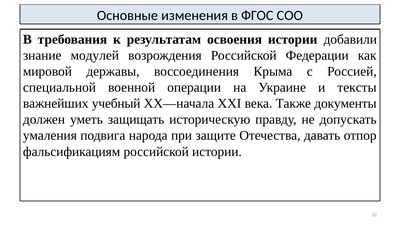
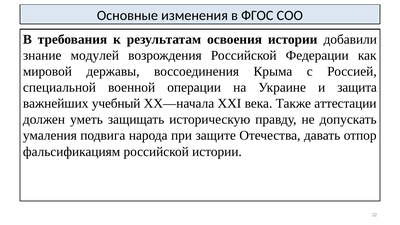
тексты: тексты -> защита (357, 88)
документы: документы -> аттестации (345, 104)
